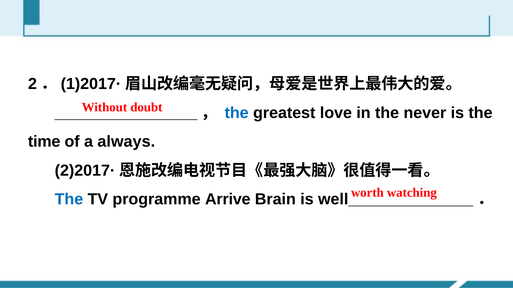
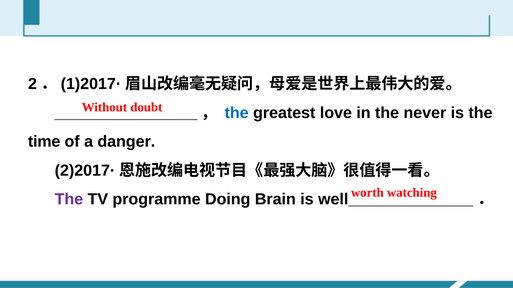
always: always -> danger (126, 142)
The colour: blue -> purple (69, 200)
Arrive: Arrive -> Doing (228, 200)
